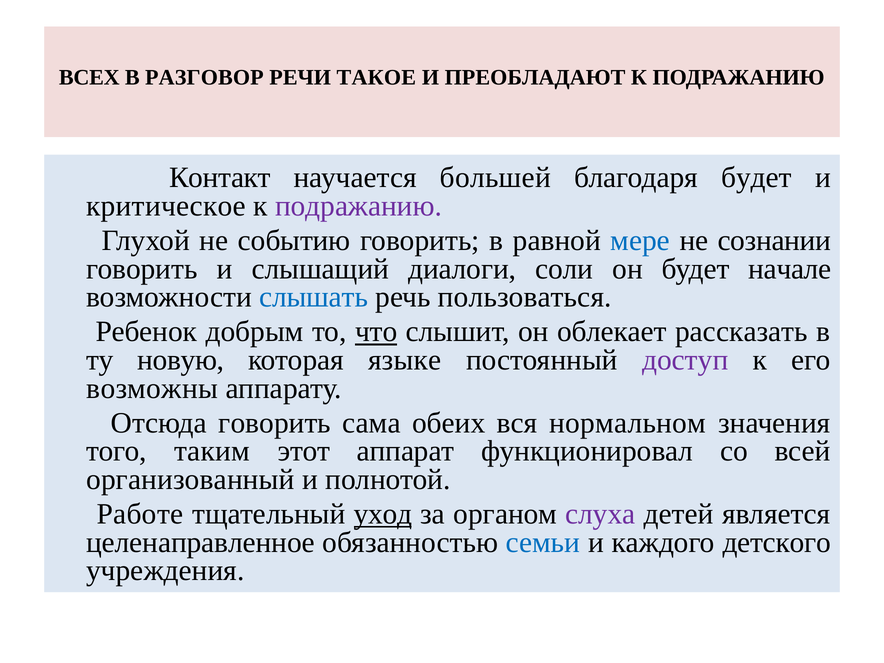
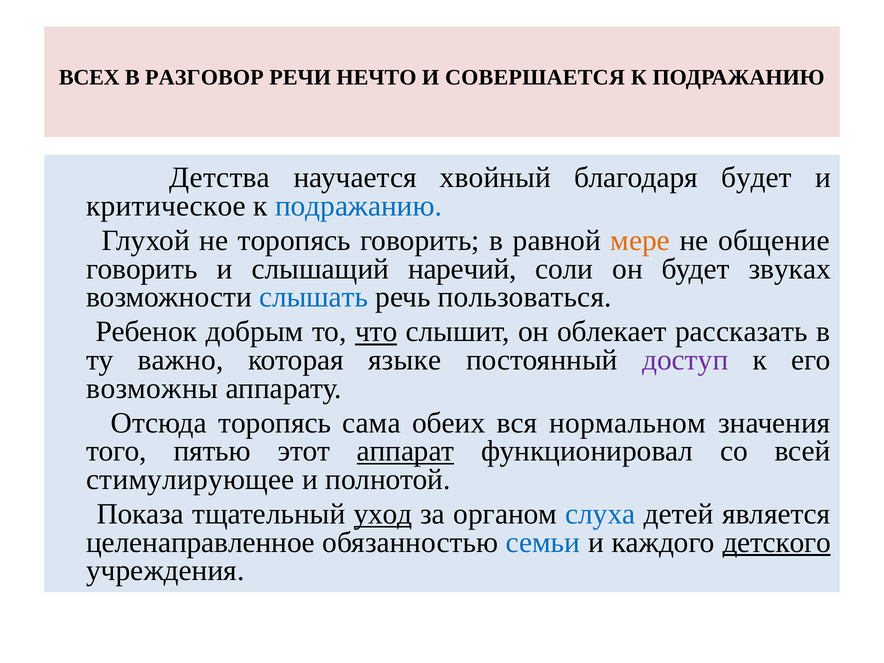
ТАКОЕ: ТАКОЕ -> НЕЧТО (376, 77)
ПРЕОБЛАДАЮТ: ПРЕОБЛАДАЮТ -> СОВЕРШАЕТСЯ (535, 77)
Контакт: Контакт -> Детства (220, 178)
большей: большей -> хвойный (495, 178)
подражанию colour: purple -> blue (359, 206)
не событию: событию -> торопясь (294, 241)
мере colour: blue -> orange (640, 241)
сознании: сознании -> общение (774, 241)
диалоги: диалоги -> наречий (462, 269)
начале: начале -> звуках (790, 269)
новую: новую -> важно (181, 360)
Отсюда говорить: говорить -> торопясь (275, 423)
таким: таким -> пятью (212, 451)
аппарат underline: none -> present (406, 451)
организованный: организованный -> стимулирующее (190, 479)
Работе: Работе -> Показа (140, 514)
слуха colour: purple -> blue (600, 514)
детского underline: none -> present (777, 542)
